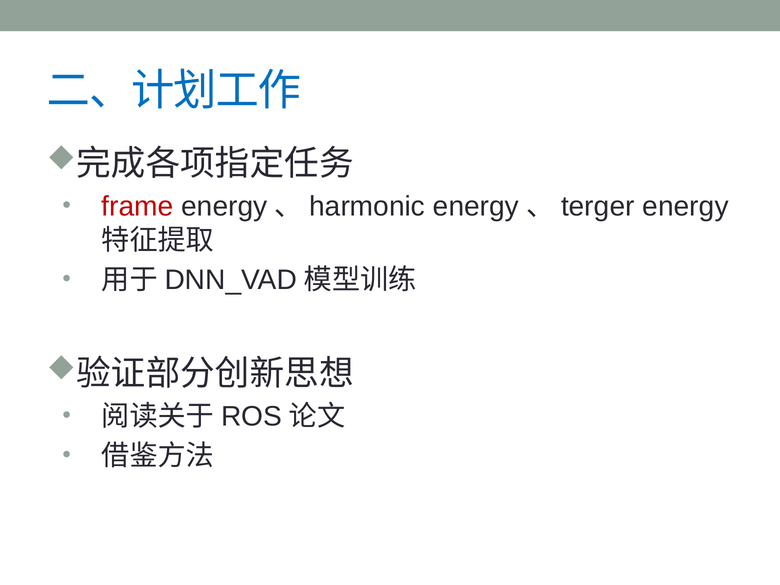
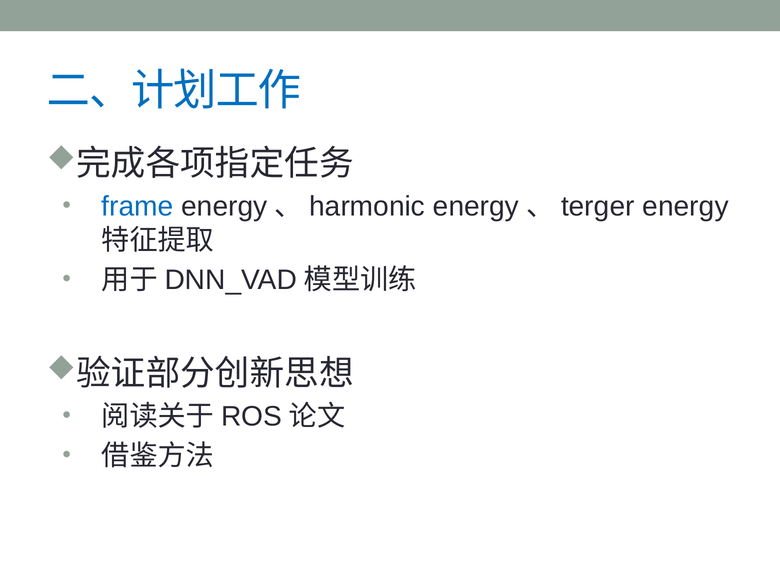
frame colour: red -> blue (137, 207)
